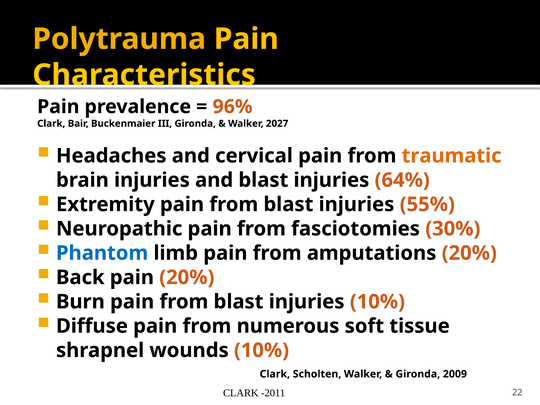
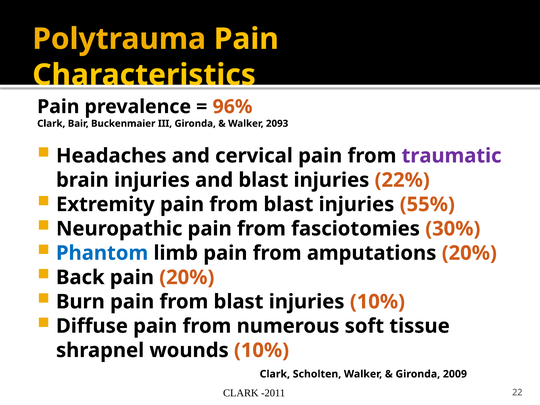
2027: 2027 -> 2093 (277, 124)
traumatic colour: orange -> purple (452, 156)
64%: 64% -> 22% (402, 180)
